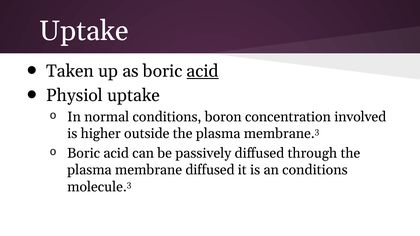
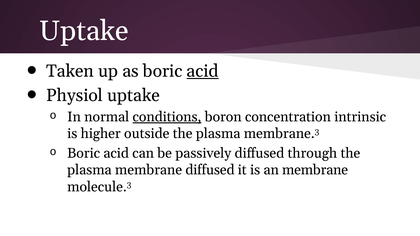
conditions underline: none -> present (167, 117)
involved: involved -> intrinsic (360, 117)
an conditions: conditions -> membrane (315, 170)
